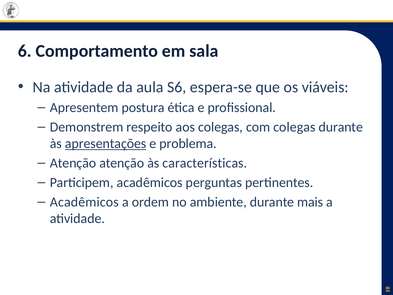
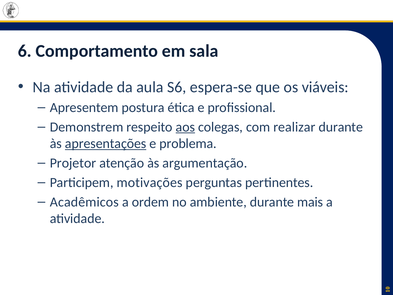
aos underline: none -> present (185, 127)
com colegas: colegas -> realizar (294, 127)
Atenção: Atenção -> Projetor (73, 163)
características: características -> argumentação (205, 163)
Participem acadêmicos: acadêmicos -> motivações (150, 182)
